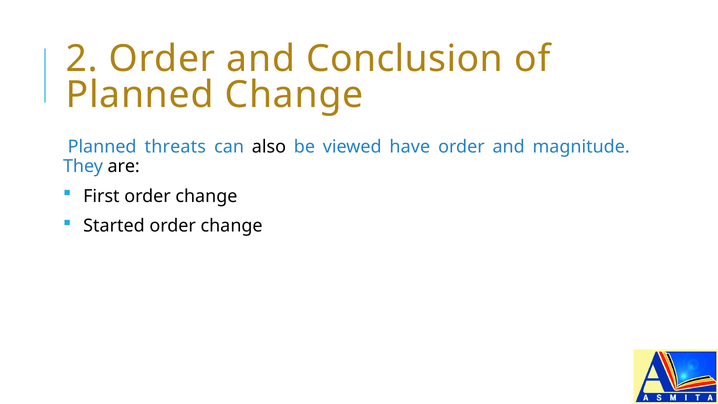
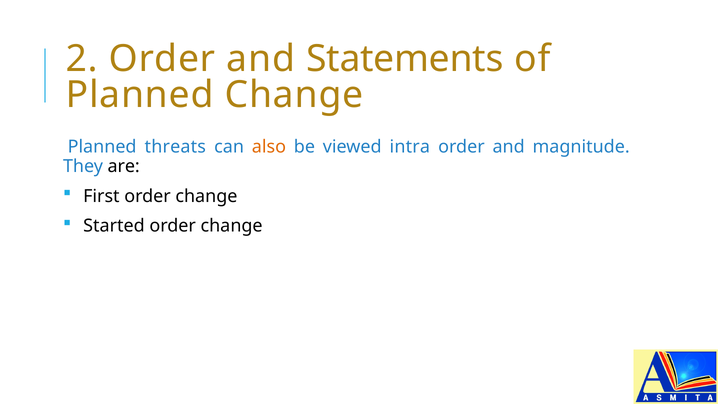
Conclusion: Conclusion -> Statements (405, 59)
also colour: black -> orange (269, 147)
have: have -> intra (410, 147)
